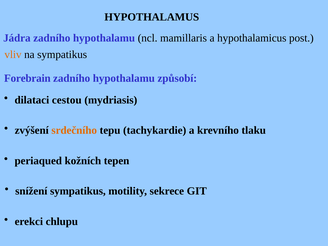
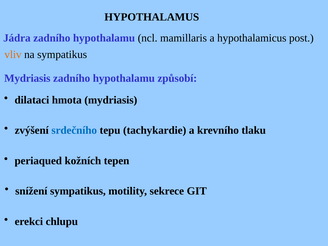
Forebrain: Forebrain -> Mydriasis (27, 78)
cestou: cestou -> hmota (67, 100)
srdečního colour: orange -> blue (74, 130)
